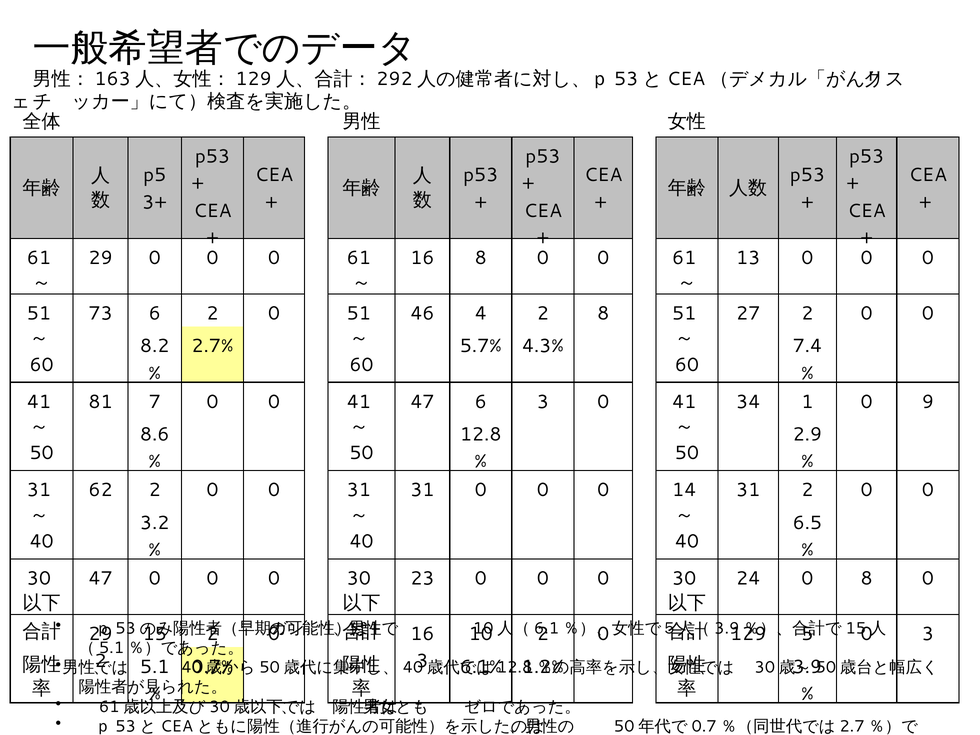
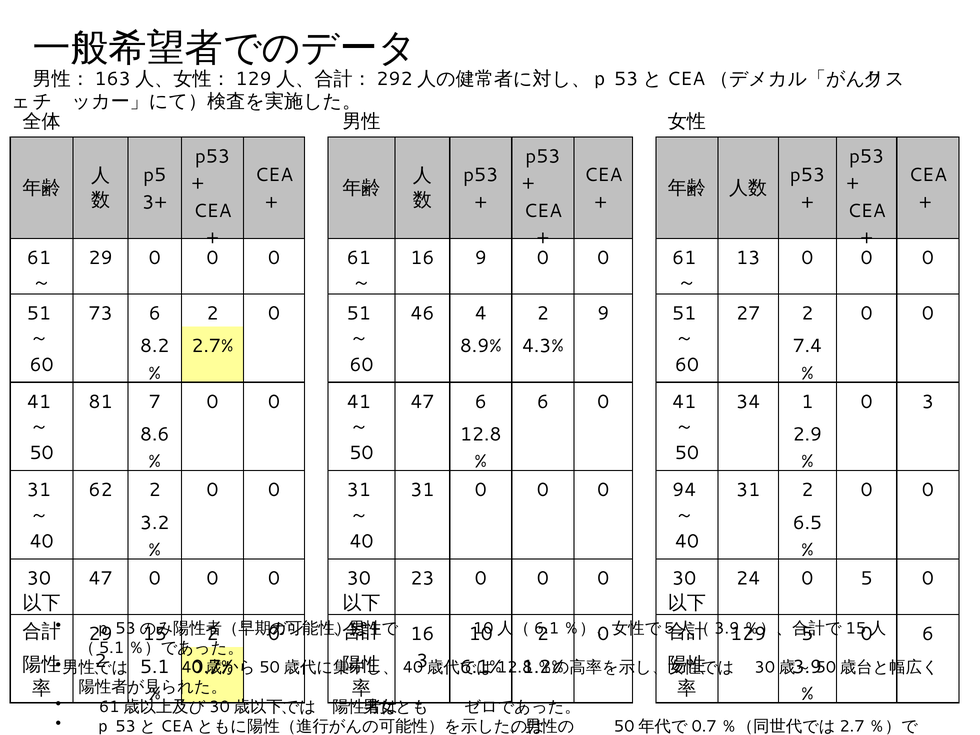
16 8: 8 -> 9 (481, 258)
2 8: 8 -> 9 (603, 313)
5.7%: 5.7% -> 8.9% (481, 346)
6 3: 3 -> 6 (543, 402)
0 9: 9 -> 3 (928, 402)
14: 14 -> 94 (684, 490)
0 8: 8 -> 5 (867, 578)
3: 3 -> 6 (928, 634)
